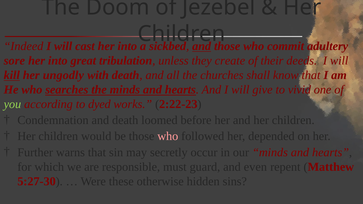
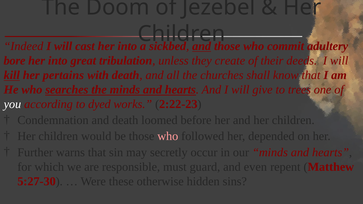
sore: sore -> bore (15, 61)
ungodly: ungodly -> pertains (63, 75)
vivid: vivid -> trees (299, 90)
you colour: light green -> white (12, 104)
